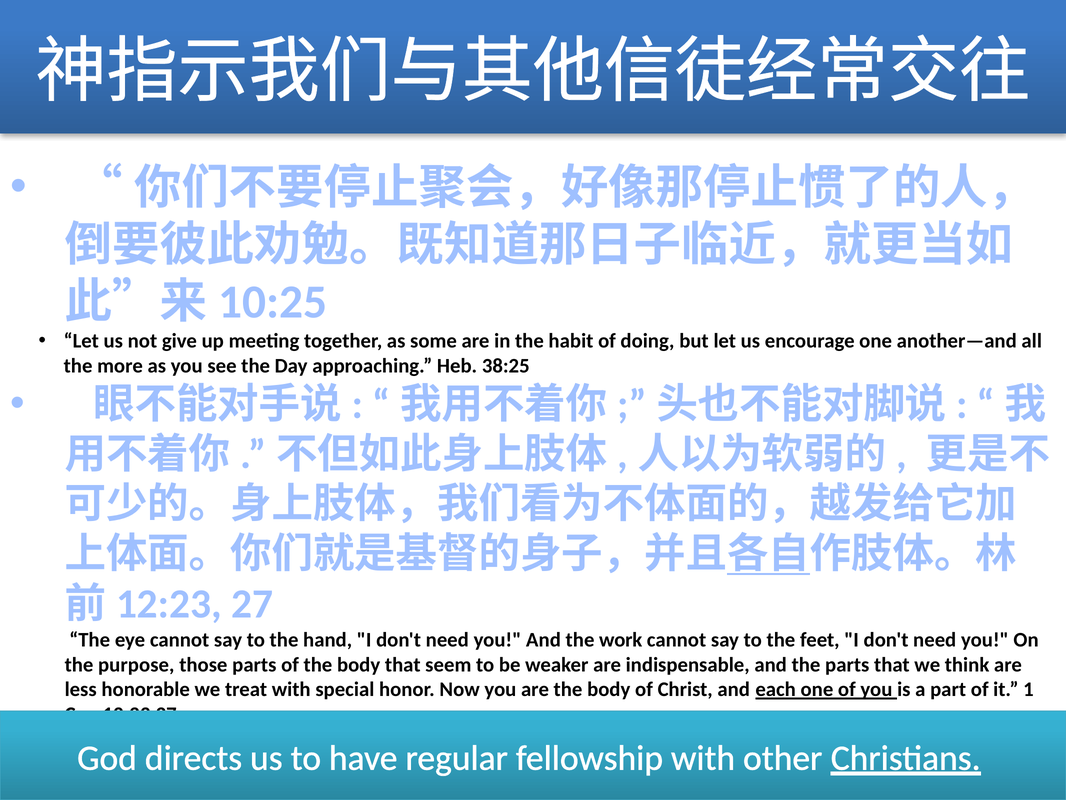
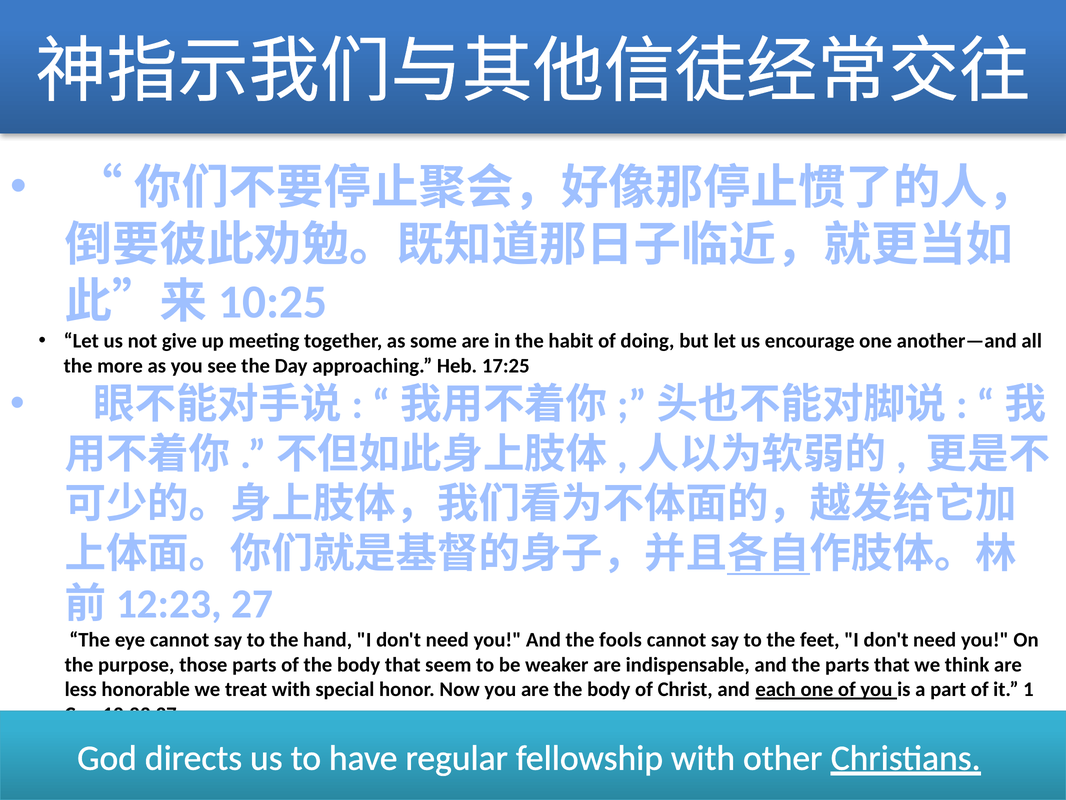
38:25: 38:25 -> 17:25 (506, 366)
work: work -> fools (620, 639)
